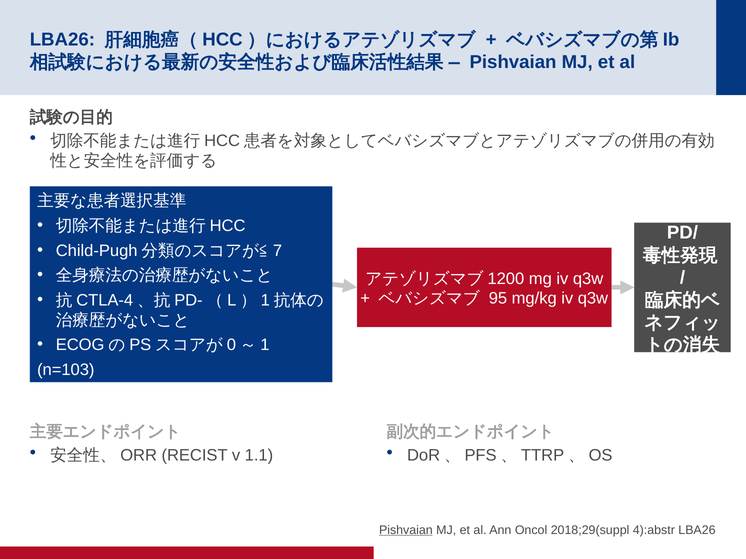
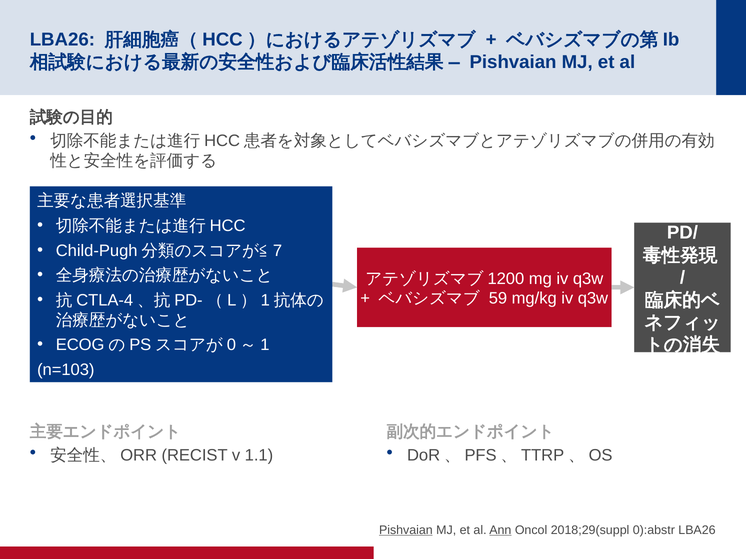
95: 95 -> 59 (498, 299)
Ann underline: none -> present (500, 530)
4):abstr: 4):abstr -> 0):abstr (654, 530)
